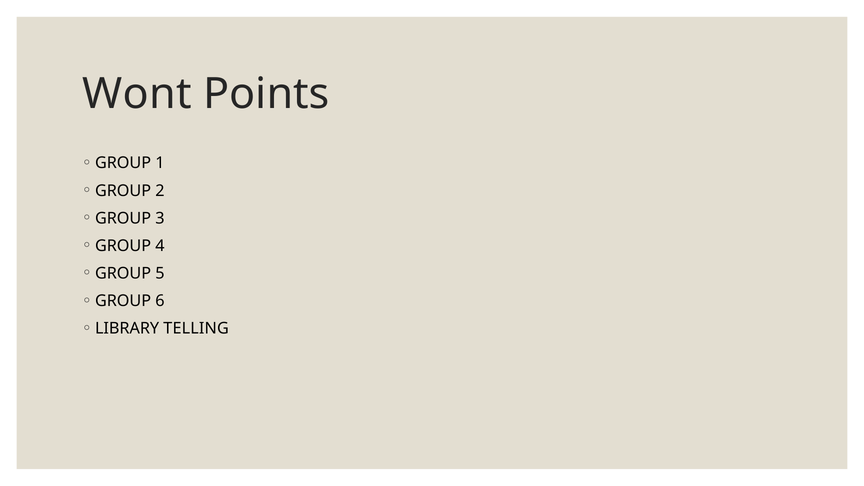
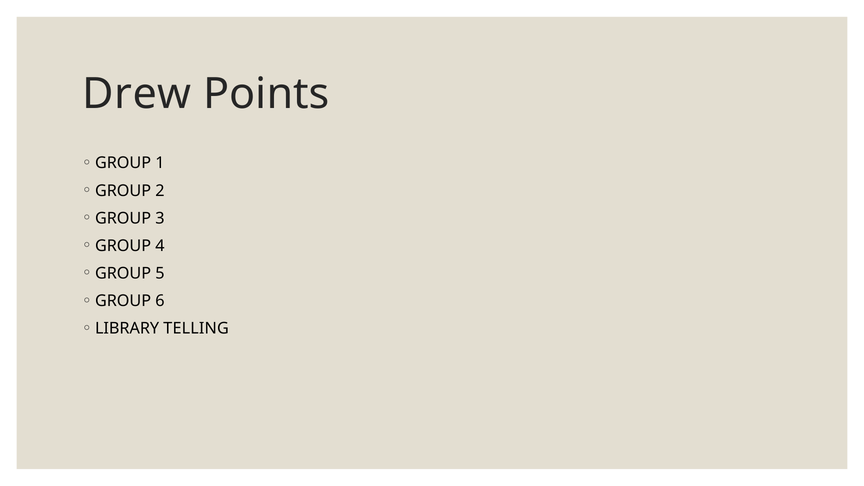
Wont: Wont -> Drew (137, 94)
